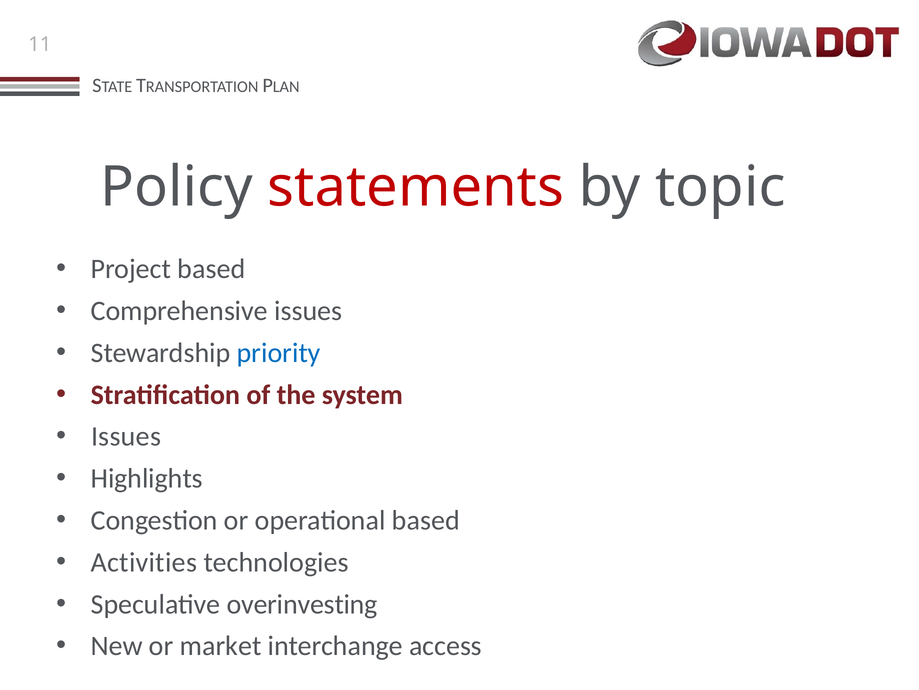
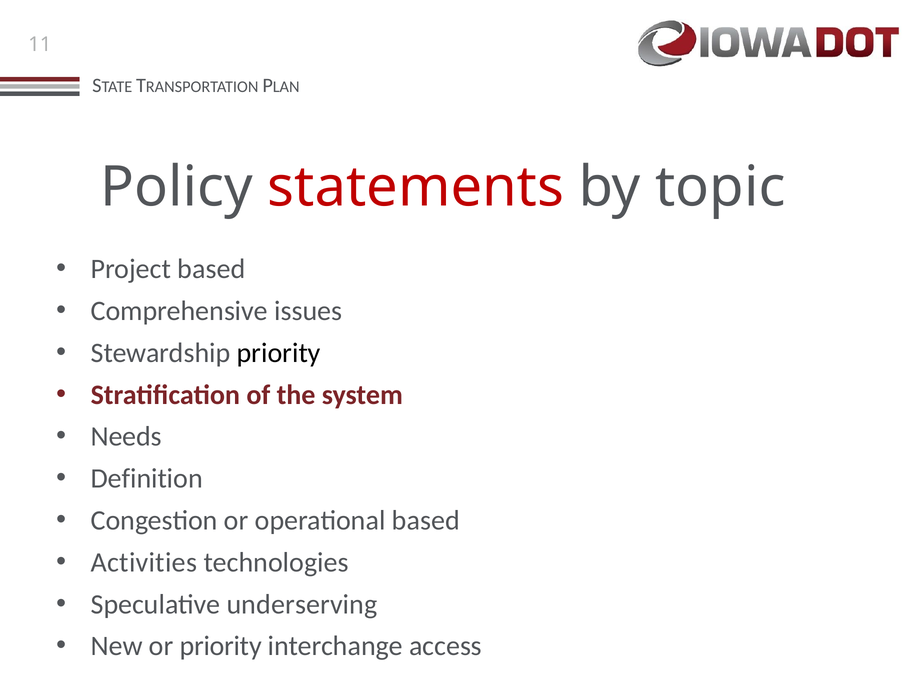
priority colour: blue -> black (279, 352)
Issues: Issues -> Needs (126, 436)
Highlights: Highlights -> Definition (147, 478)
overinvesting: overinvesting -> underserving (302, 604)
or market: market -> priority (221, 646)
